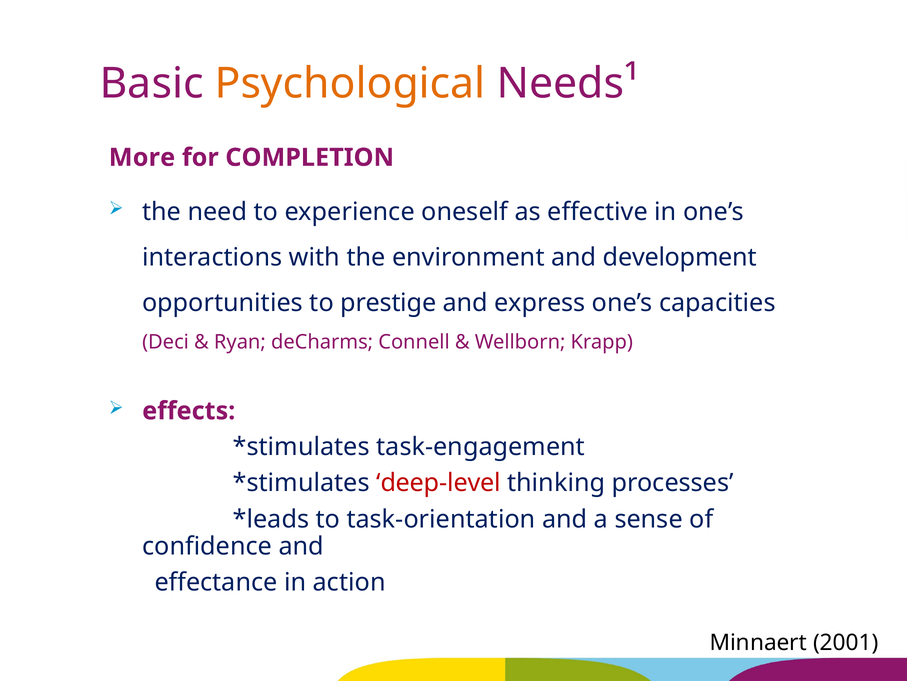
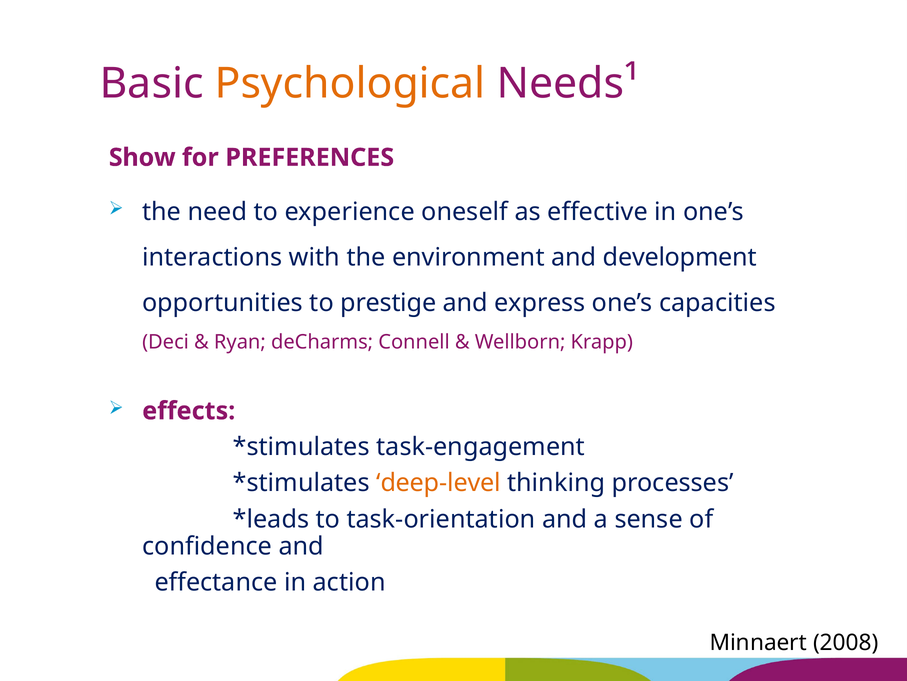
More: More -> Show (142, 157)
COMPLETION: COMPLETION -> PREFERENCES (310, 157)
deep-level colour: red -> orange (439, 483)
2001: 2001 -> 2008 (846, 642)
